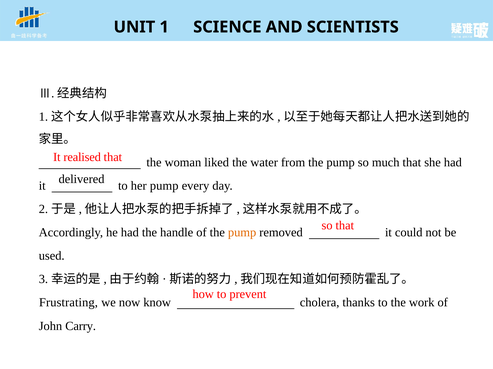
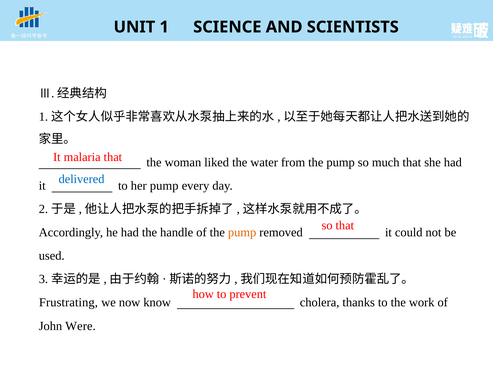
realised: realised -> malaria (82, 157)
delivered colour: black -> blue (82, 179)
Carry: Carry -> Were (81, 326)
